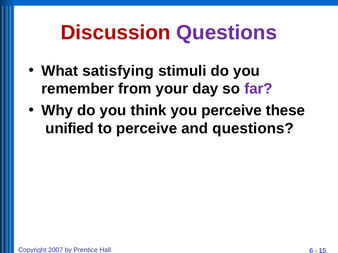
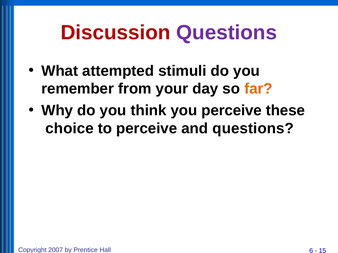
satisfying: satisfying -> attempted (118, 71)
far colour: purple -> orange (258, 89)
unified: unified -> choice (70, 129)
